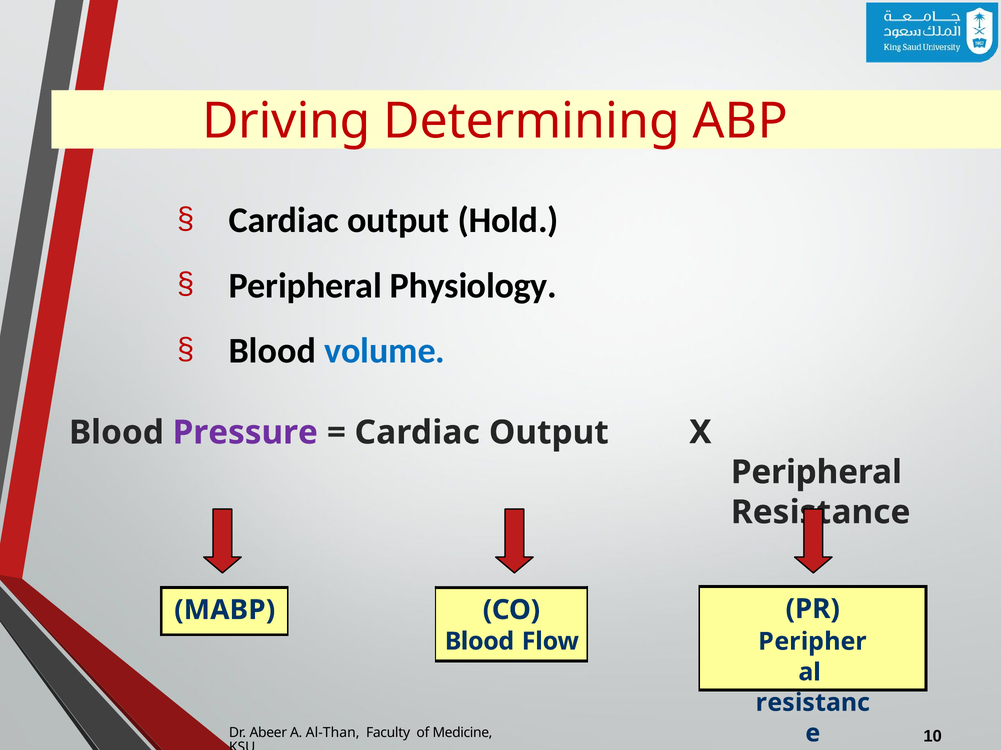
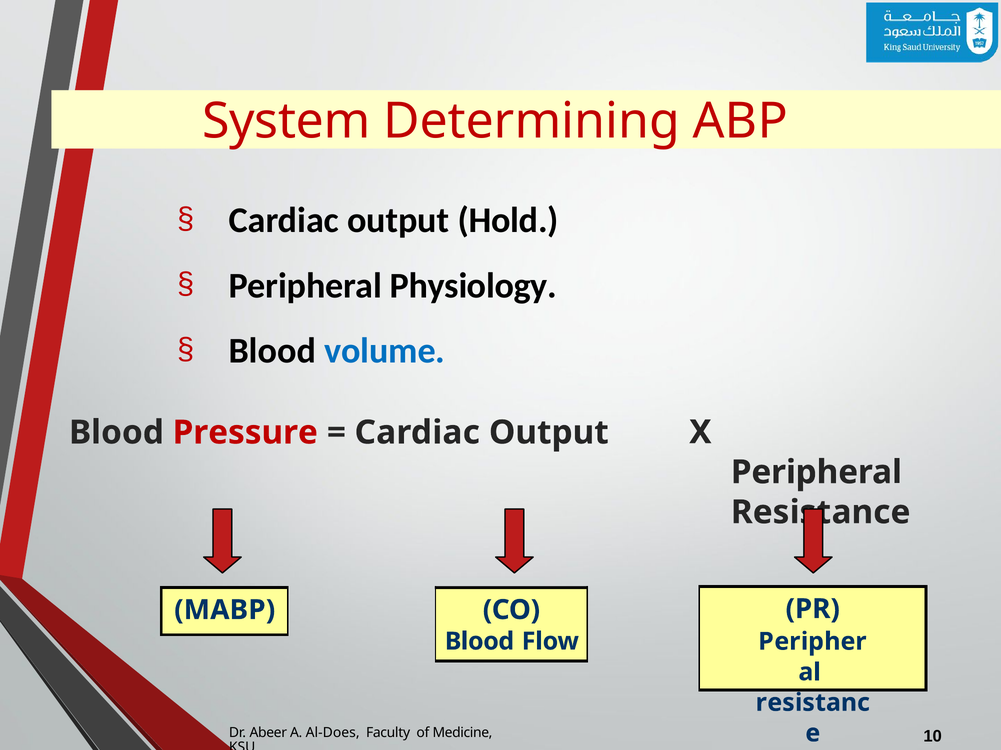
Driving: Driving -> System (286, 121)
Pressure colour: purple -> red (245, 433)
Al-Than: Al-Than -> Al-Does (333, 733)
